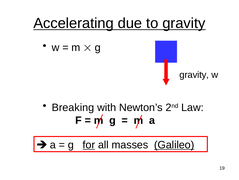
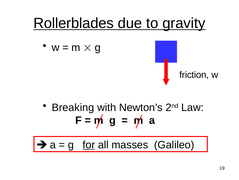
Accelerating: Accelerating -> Rollerblades (74, 23)
gravity: gravity -> friction (194, 75)
Galileo underline: present -> none (174, 144)
